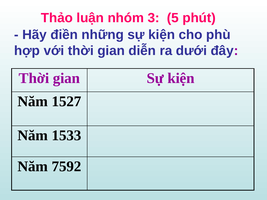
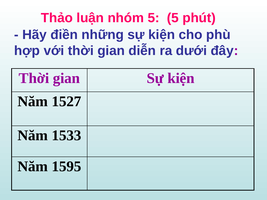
nhóm 3: 3 -> 5 (154, 18)
7592: 7592 -> 1595 (66, 167)
